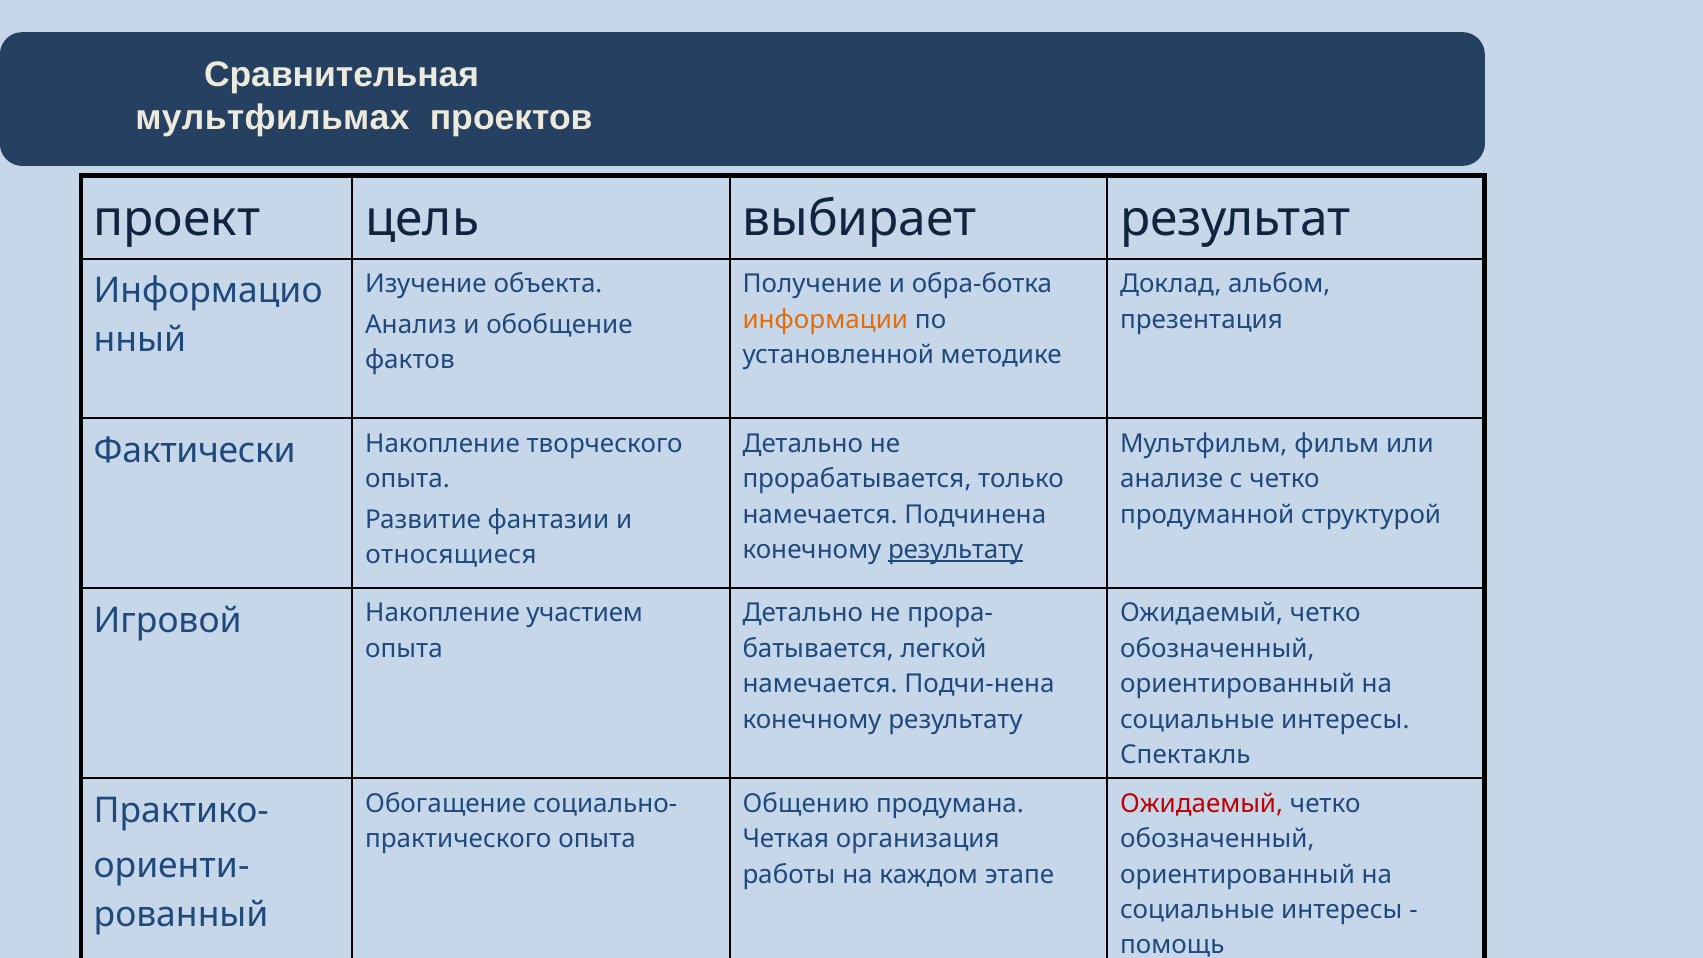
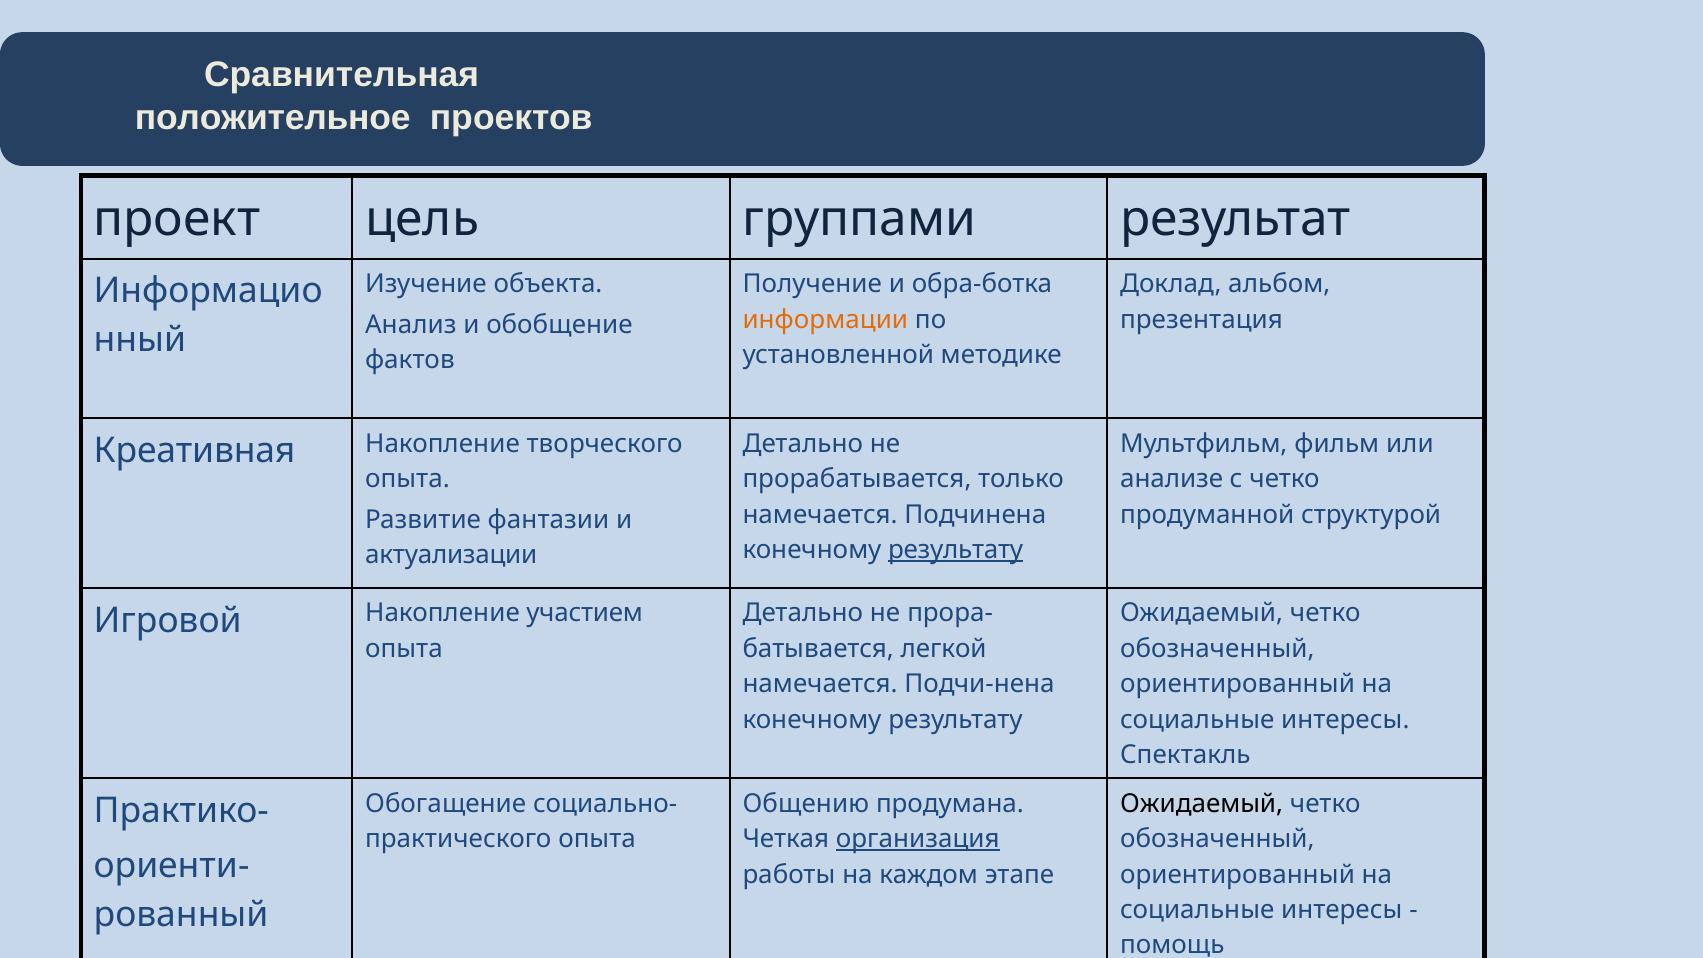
мультфильмах: мультфильмах -> положительное (273, 117)
выбирает: выбирает -> группами (860, 219)
Фактически: Фактически -> Креативная (195, 451)
относящиеся: относящиеся -> актуализации (451, 555)
Ожидаемый colour: red -> black (1202, 803)
организация underline: none -> present (918, 839)
